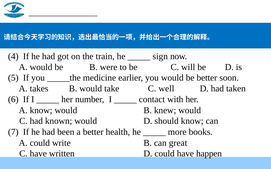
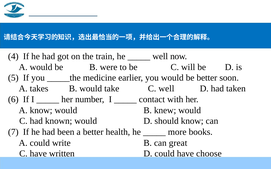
sign: sign -> well (160, 56)
happen: happen -> choose (209, 154)
